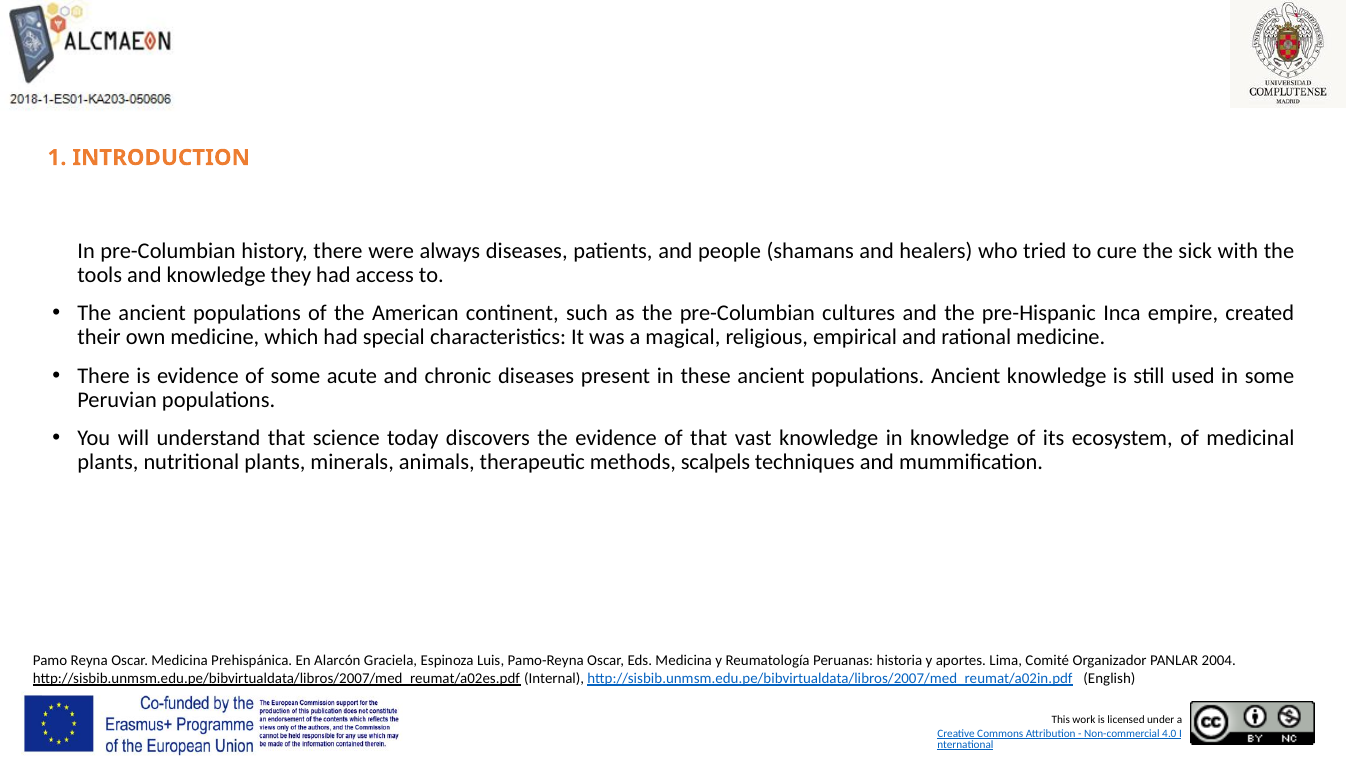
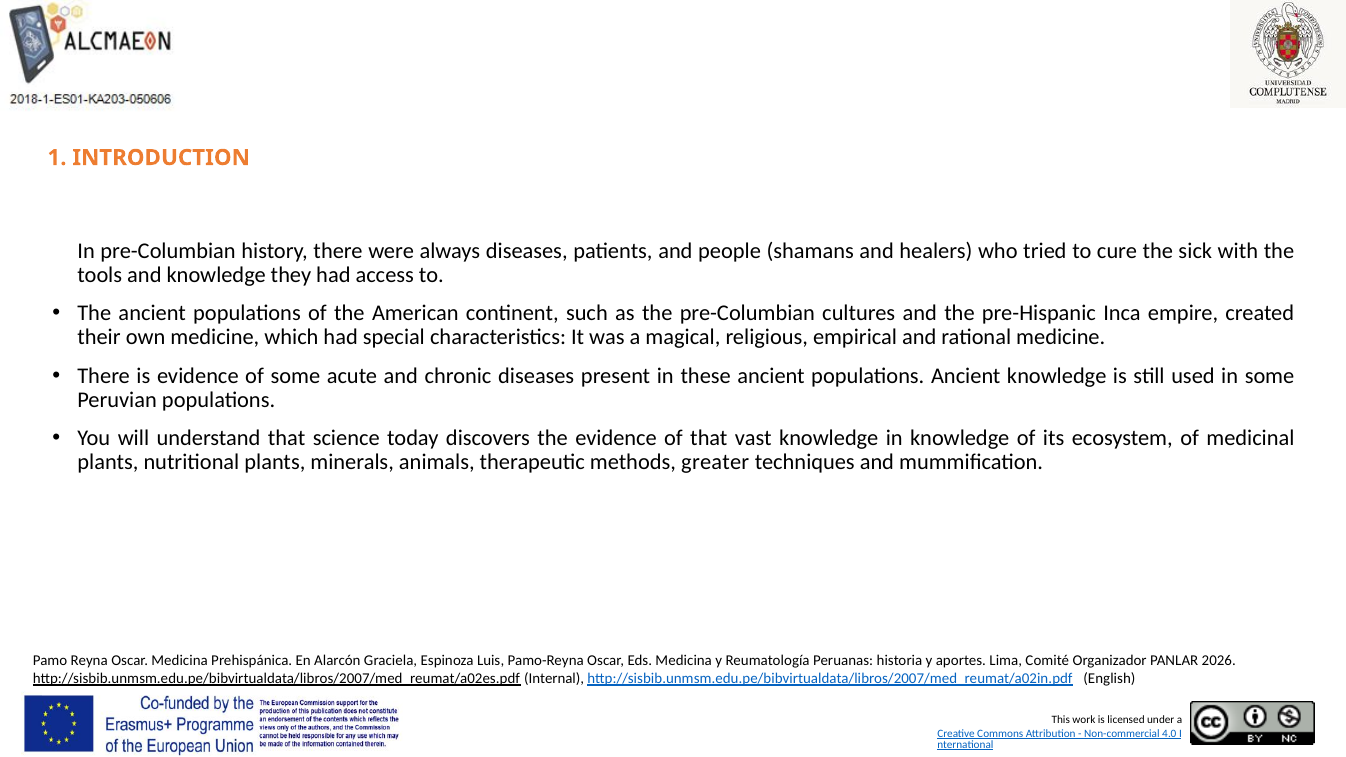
scalpels: scalpels -> greater (715, 463)
2004: 2004 -> 2026 (1219, 660)
